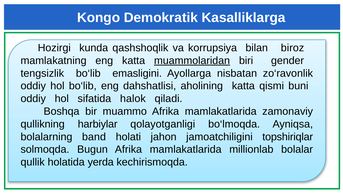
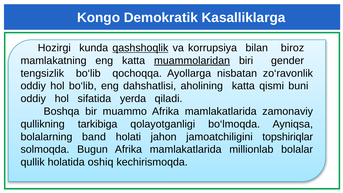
qashshoqlik underline: none -> present (140, 48)
emasligini: emasligini -> qochoqqa (137, 73)
halok: halok -> yerda (133, 99)
harbiylar: harbiylar -> tarkibiga (98, 124)
yerda: yerda -> oshiq (101, 162)
